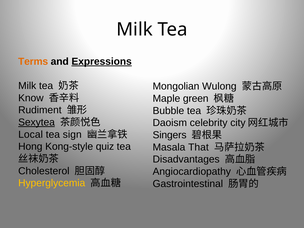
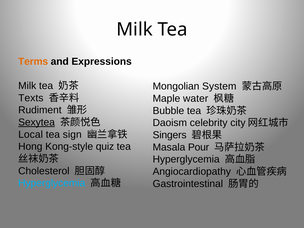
Expressions underline: present -> none (102, 62)
Wulong: Wulong -> System (219, 86)
Know: Know -> Texts (31, 98)
green: green -> water (196, 99)
That: That -> Pour (199, 147)
Disadvantages: Disadvantages -> Hyperglycemia (186, 159)
Hyperglycemia colour: yellow -> light blue (52, 183)
